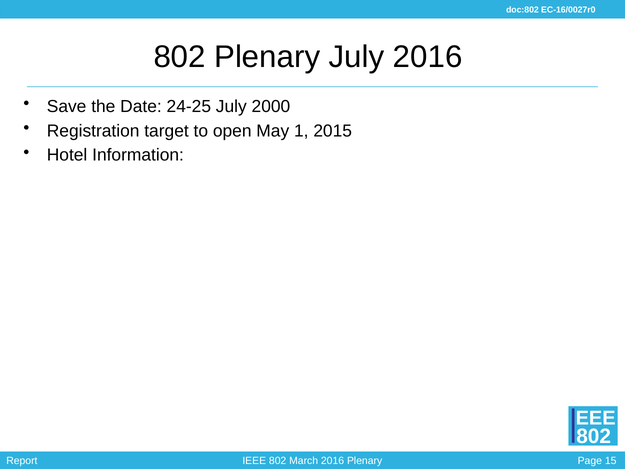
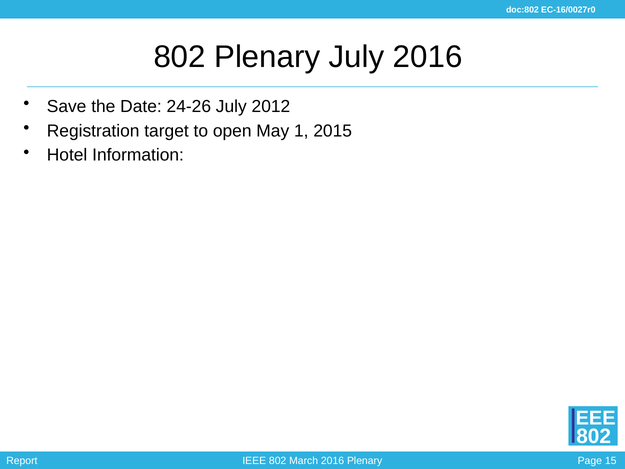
24-25: 24-25 -> 24-26 (189, 106)
2000: 2000 -> 2012 (271, 106)
